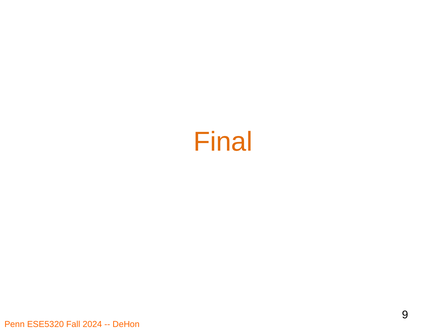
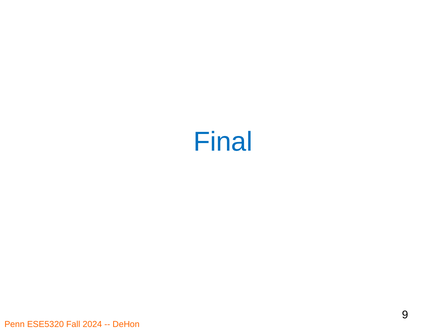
Final colour: orange -> blue (223, 142)
